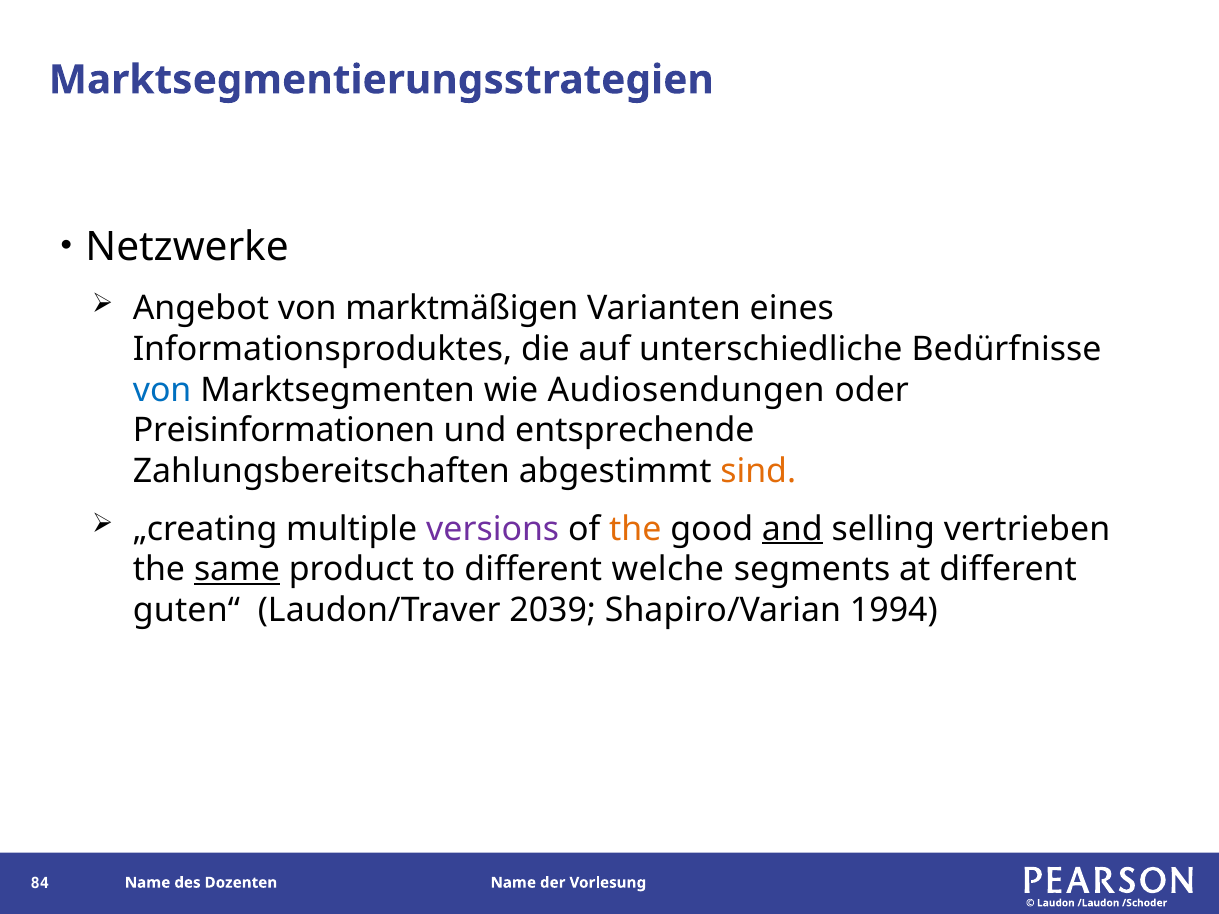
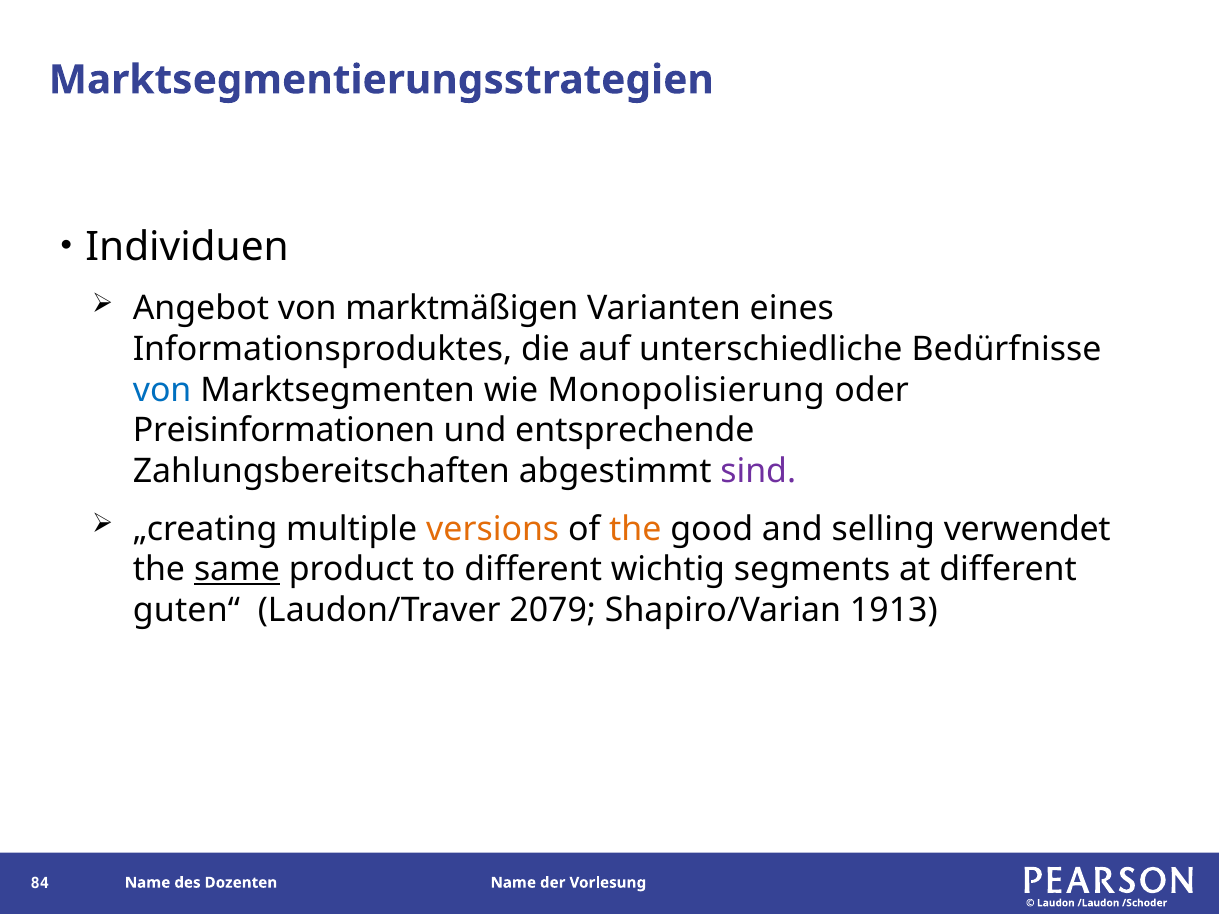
Netzwerke: Netzwerke -> Individuen (187, 248)
Audiosendungen: Audiosendungen -> Monopolisierung (686, 390)
sind colour: orange -> purple (758, 471)
versions colour: purple -> orange (493, 529)
and underline: present -> none (792, 529)
vertrieben: vertrieben -> verwendet (1027, 529)
welche: welche -> wichtig (668, 570)
2039: 2039 -> 2079 (553, 610)
1994: 1994 -> 1913 (894, 610)
